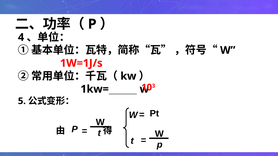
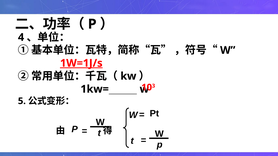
1W=1J/s underline: none -> present (81, 63)
